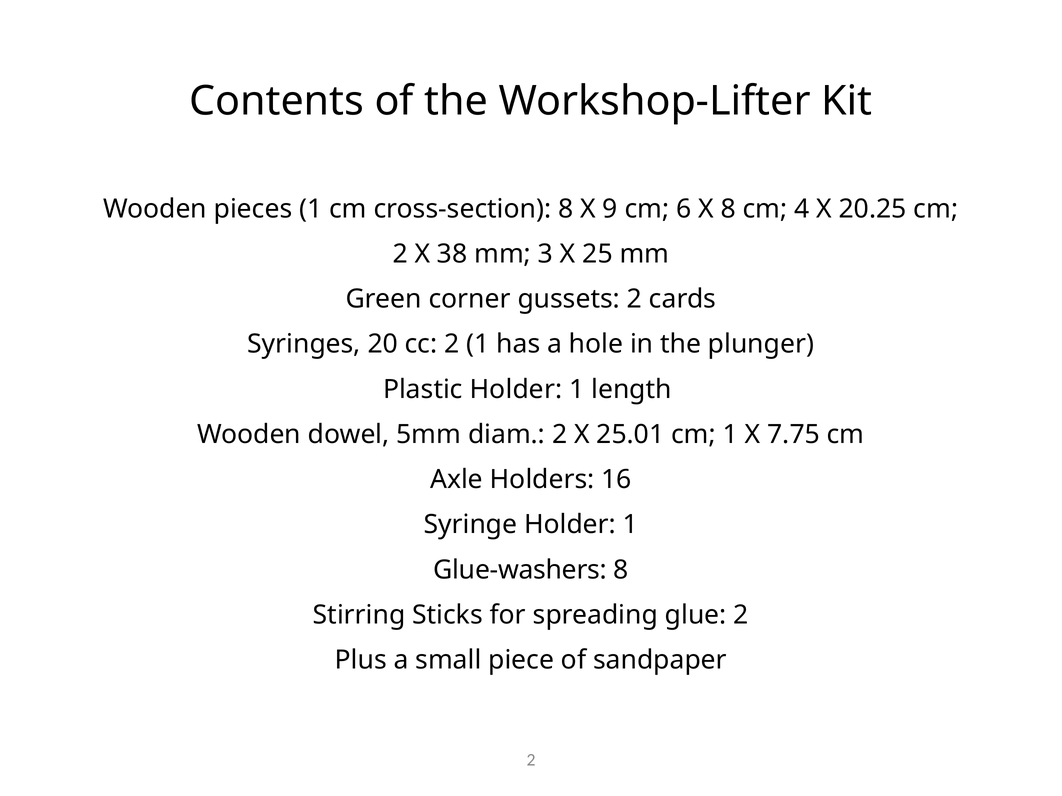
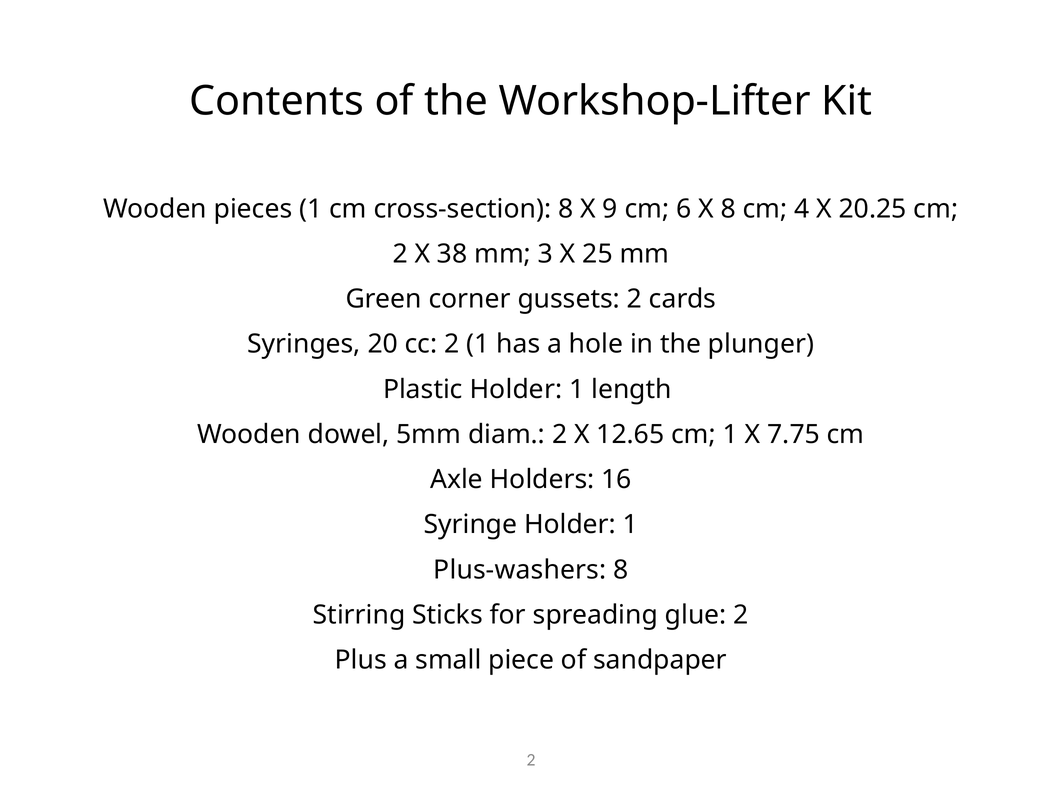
25.01: 25.01 -> 12.65 (630, 435)
Glue-washers: Glue-washers -> Plus-washers (520, 570)
